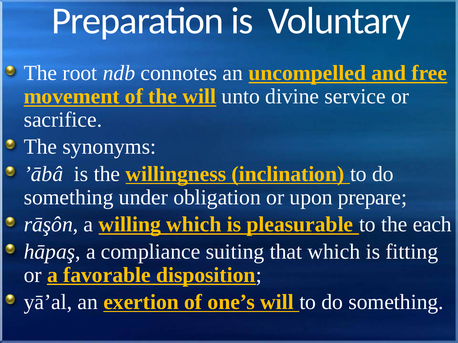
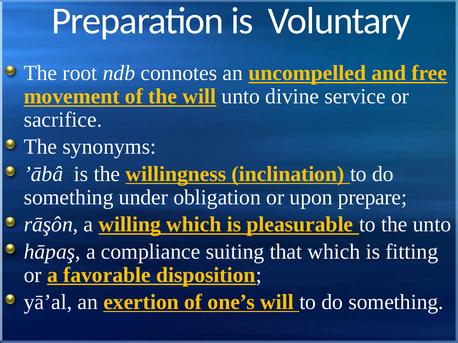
the each: each -> unto (432, 225)
